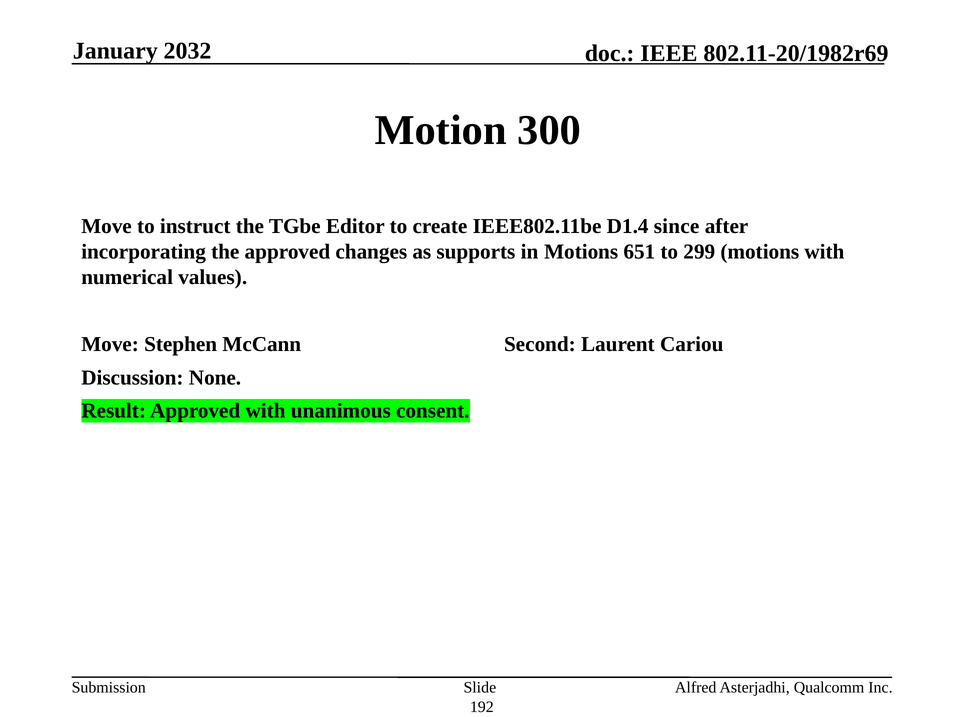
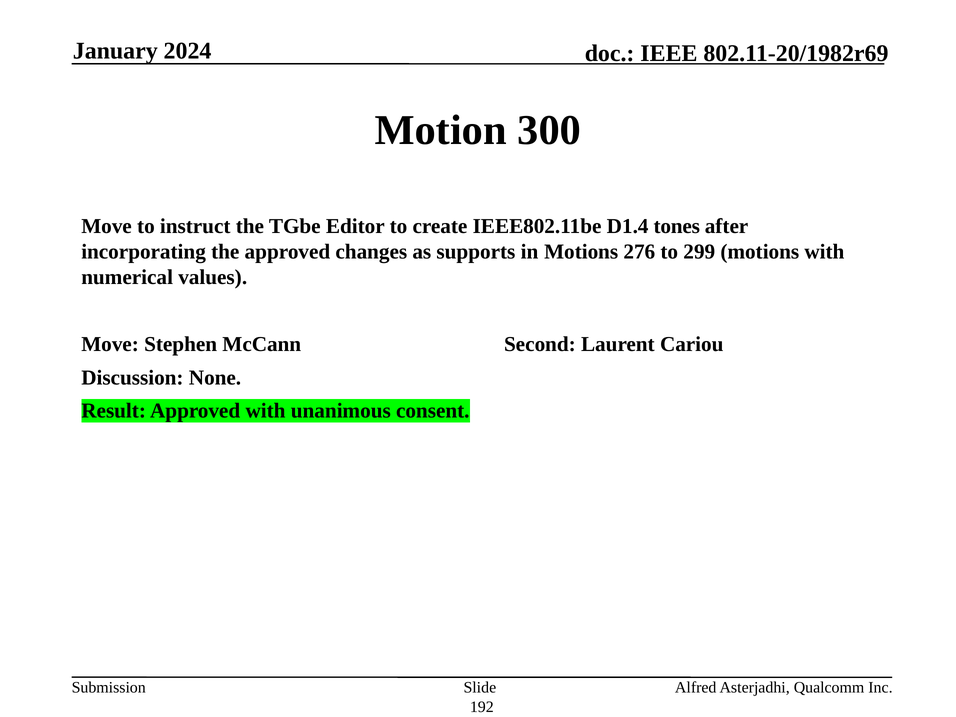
2032: 2032 -> 2024 (188, 51)
since: since -> tones (677, 226)
651: 651 -> 276 (639, 252)
